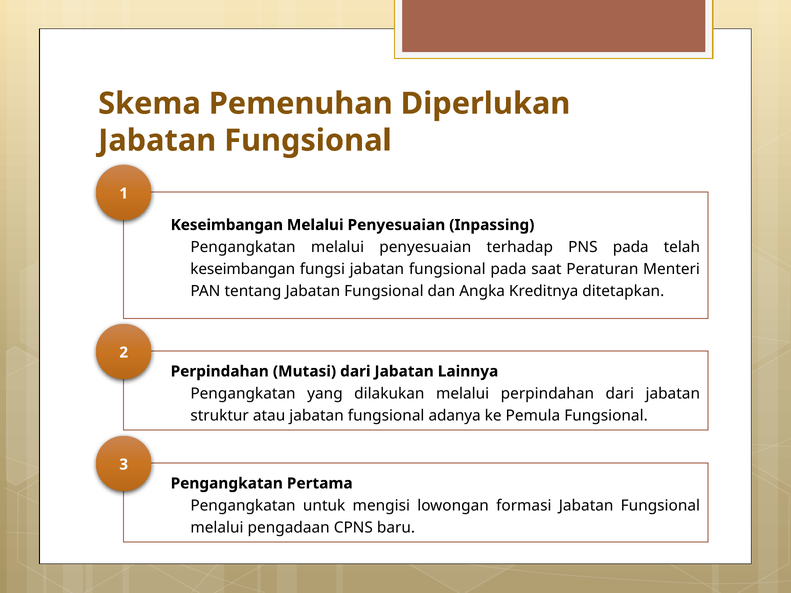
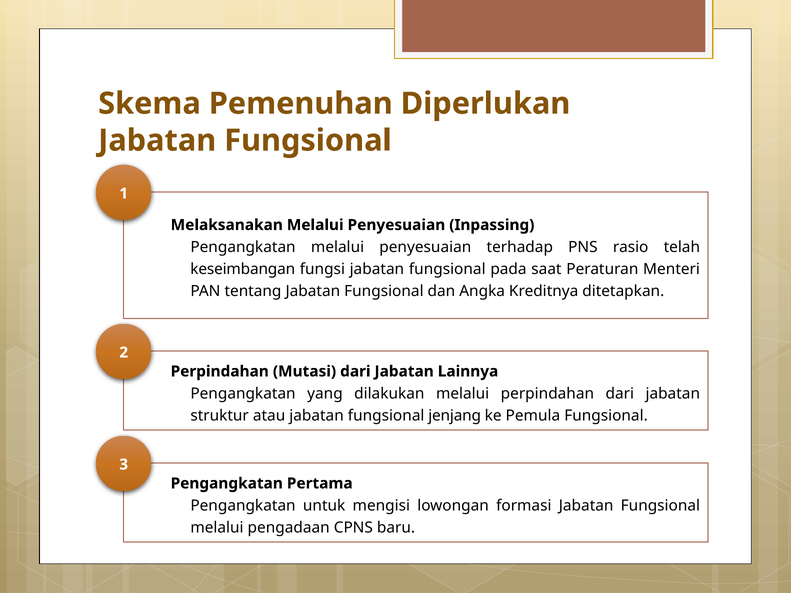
Keseimbangan: Keseimbangan -> Melaksanakan (227, 225)
PNS pada: pada -> rasio (631, 247)
adanya: adanya -> jenjang (455, 416)
